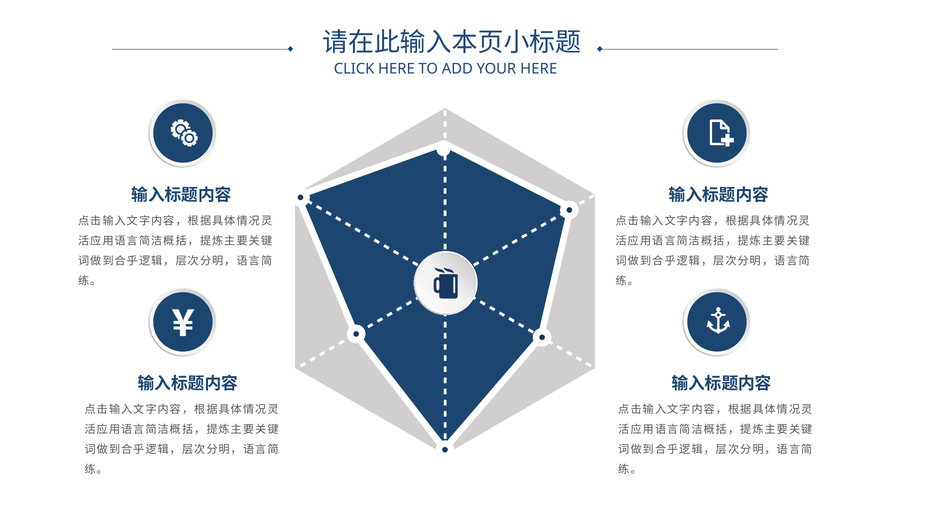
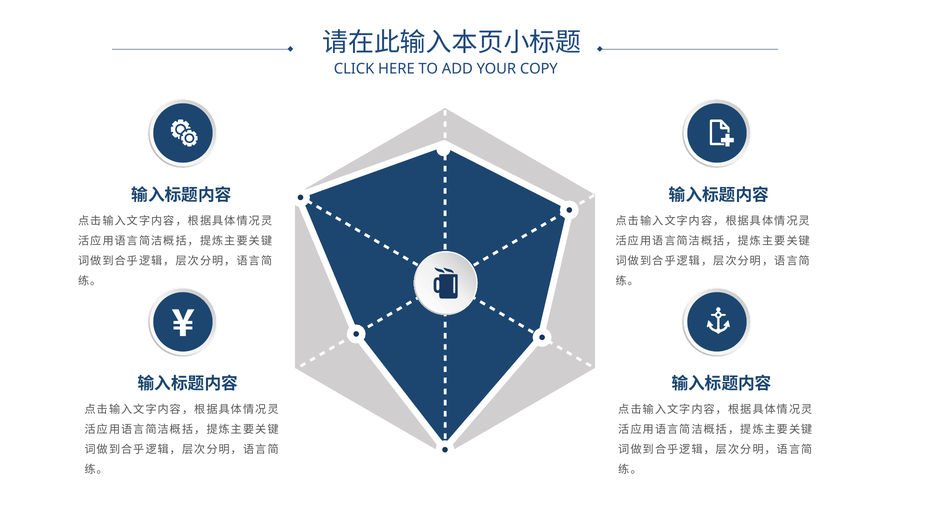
YOUR HERE: HERE -> COPY (539, 69)
